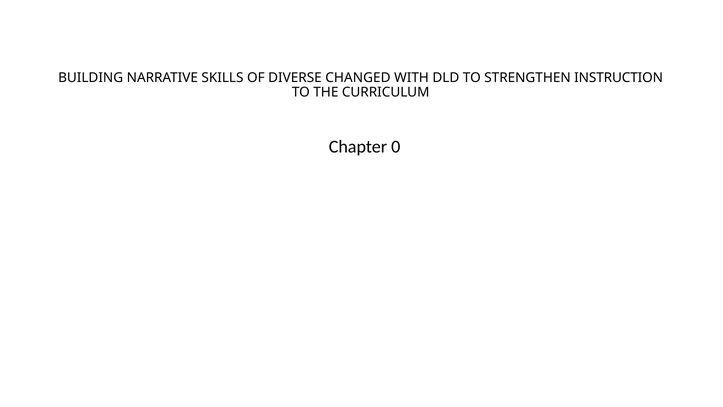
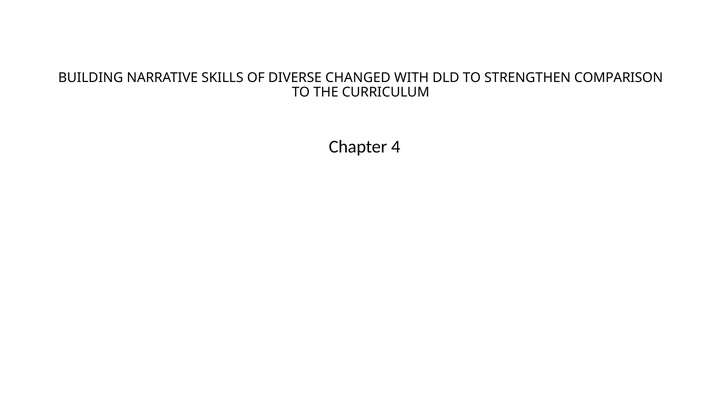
INSTRUCTION: INSTRUCTION -> COMPARISON (619, 78)
0: 0 -> 4 (396, 147)
